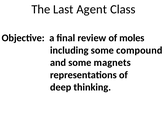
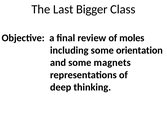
Agent: Agent -> Bigger (92, 9)
compound: compound -> orientation (139, 50)
